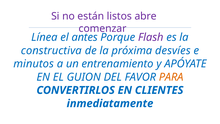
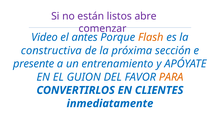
Línea: Línea -> Video (44, 37)
Flash colour: purple -> orange (151, 37)
desvíes: desvíes -> sección (173, 50)
minutos: minutos -> presente (34, 64)
